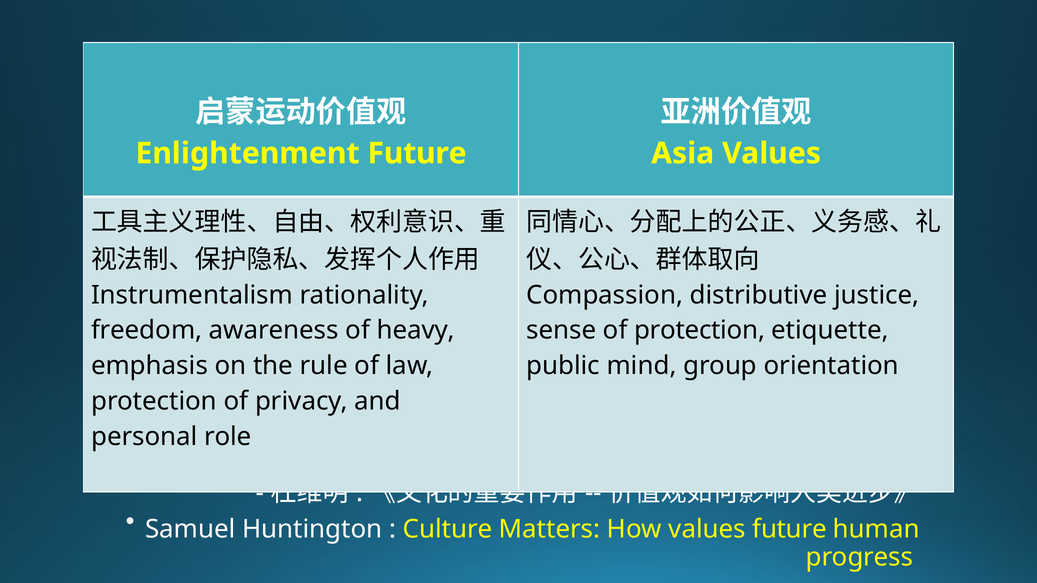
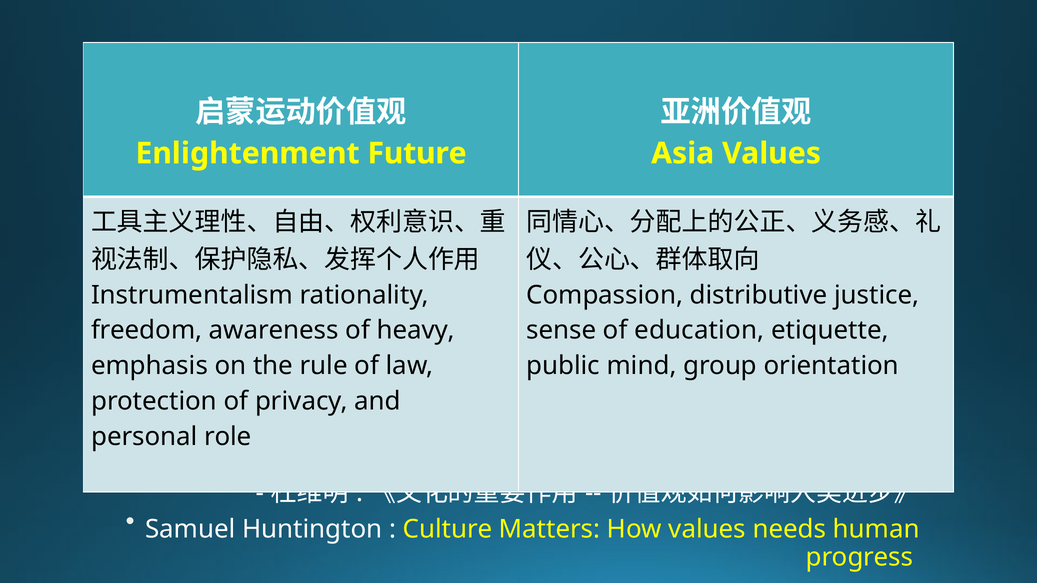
of protection: protection -> education (699, 331)
values future: future -> needs (789, 529)
